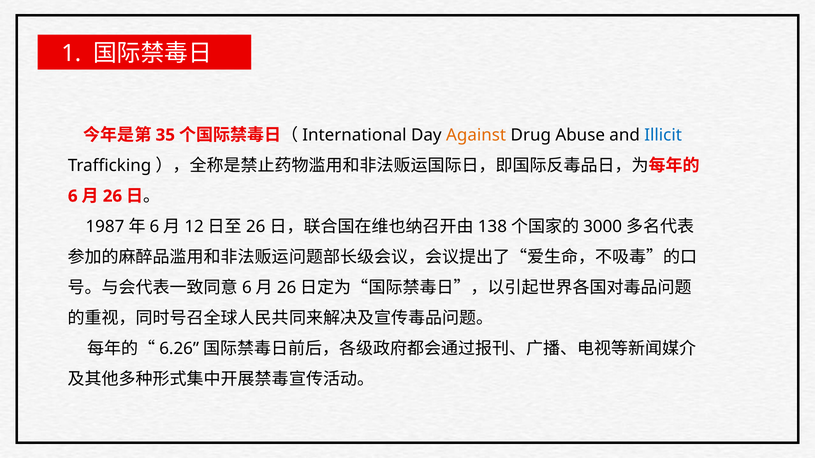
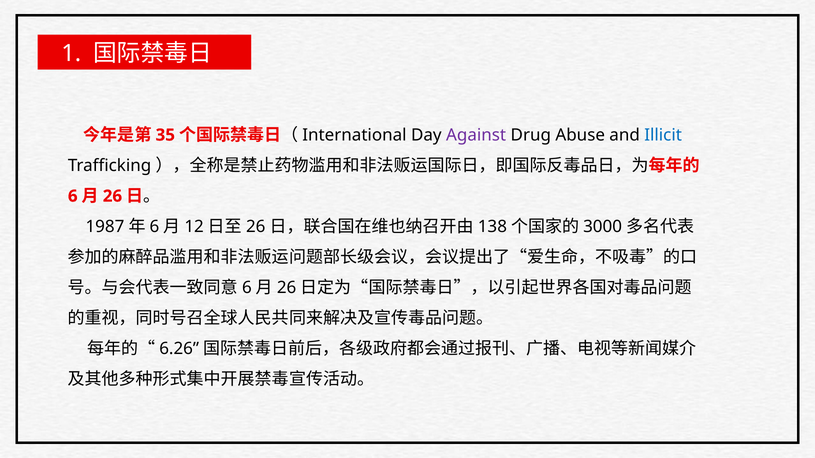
Against colour: orange -> purple (476, 135)
